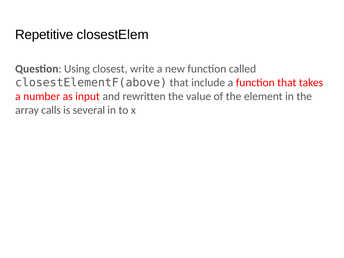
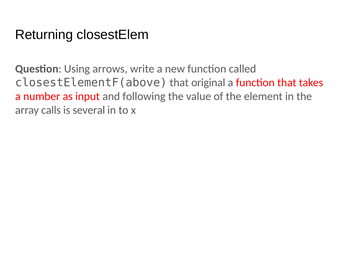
Repetitive: Repetitive -> Returning (44, 35)
closest: closest -> arrows (110, 69)
include: include -> original (208, 83)
rewritten: rewritten -> following (144, 96)
